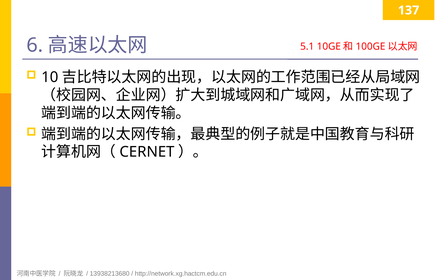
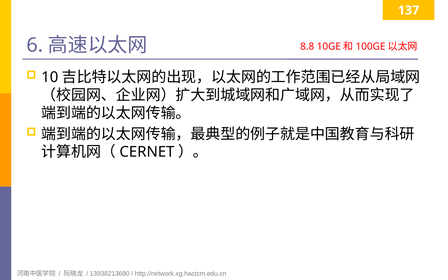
5.1: 5.1 -> 8.8 (307, 46)
